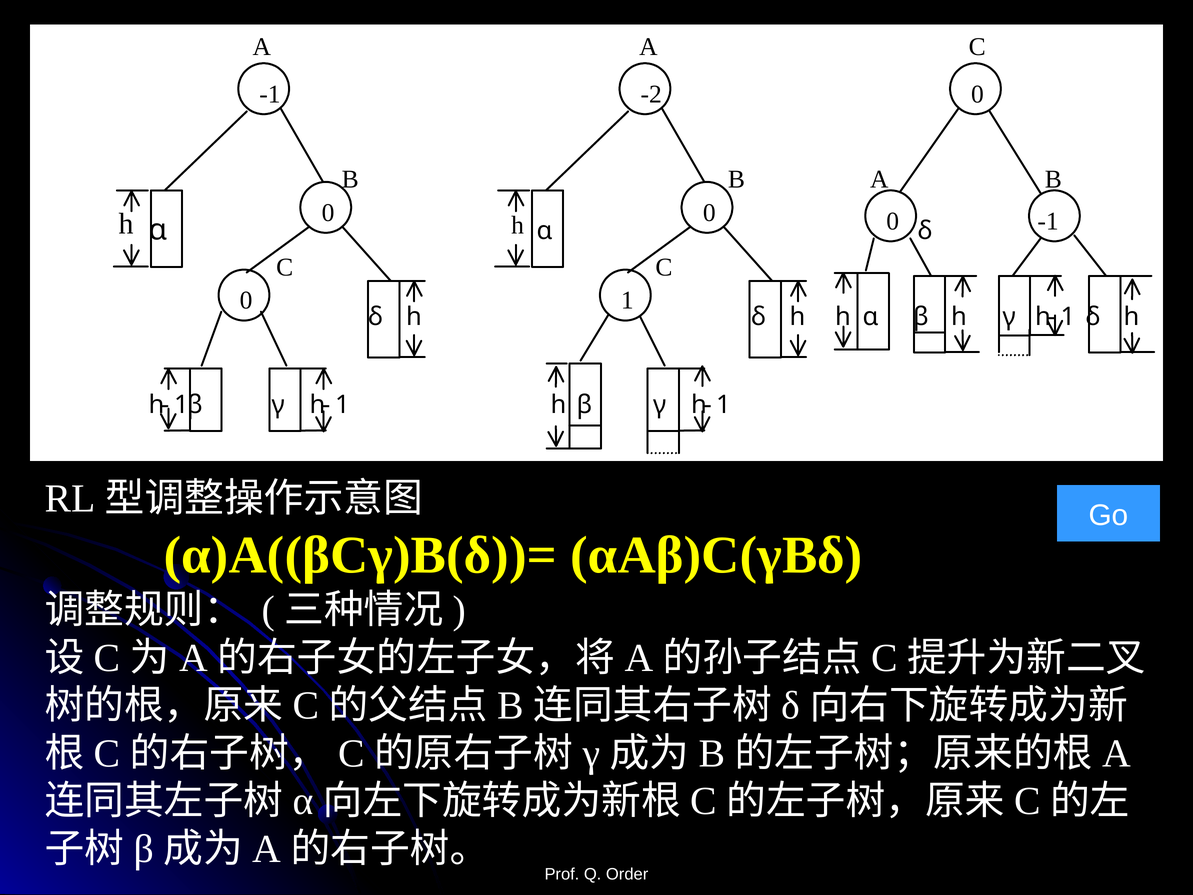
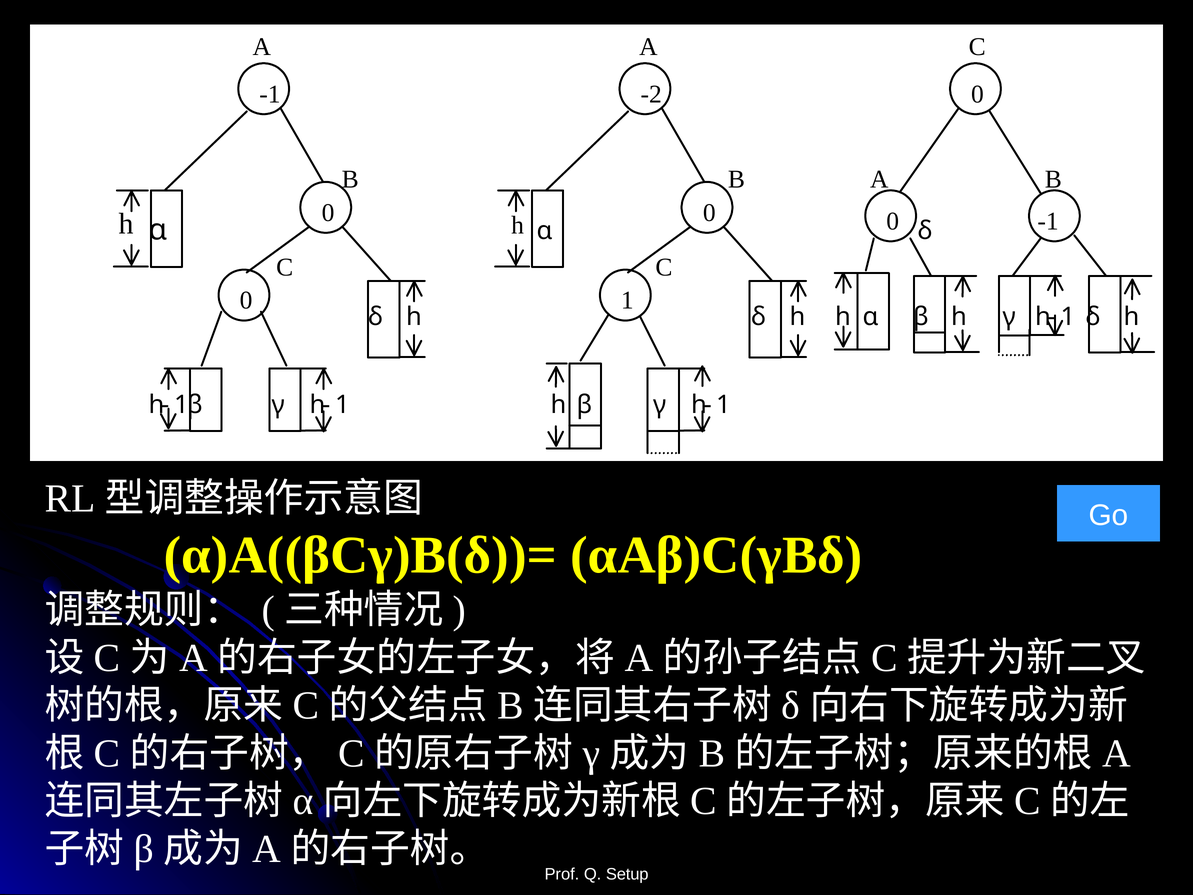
Order: Order -> Setup (627, 874)
